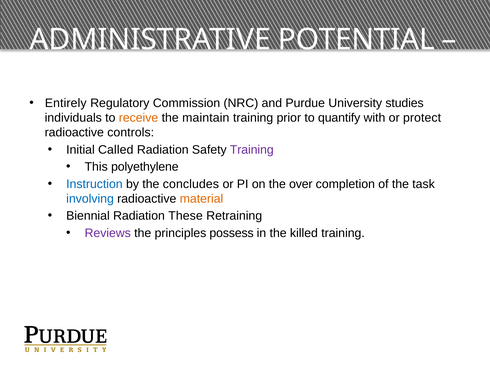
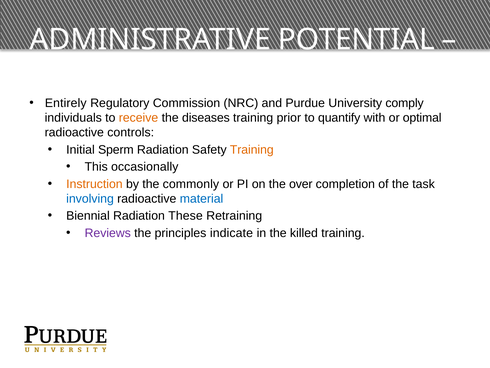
studies: studies -> comply (405, 103)
maintain: maintain -> diseases (206, 118)
protect: protect -> optimal (422, 118)
Called: Called -> Sperm (116, 149)
Training colour: purple -> orange (252, 149)
polyethylene: polyethylene -> occasionally (145, 167)
Instruction colour: blue -> orange (94, 184)
concludes: concludes -> commonly (191, 184)
material colour: orange -> blue (202, 198)
possess: possess -> indicate (231, 233)
